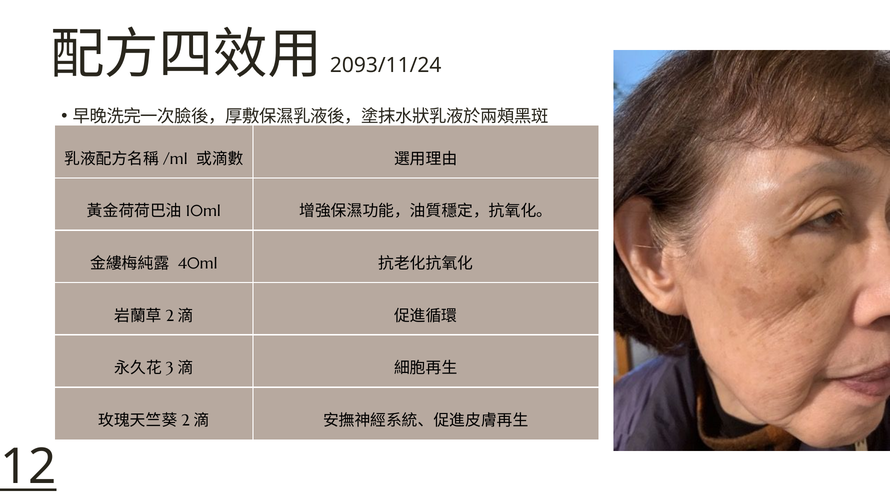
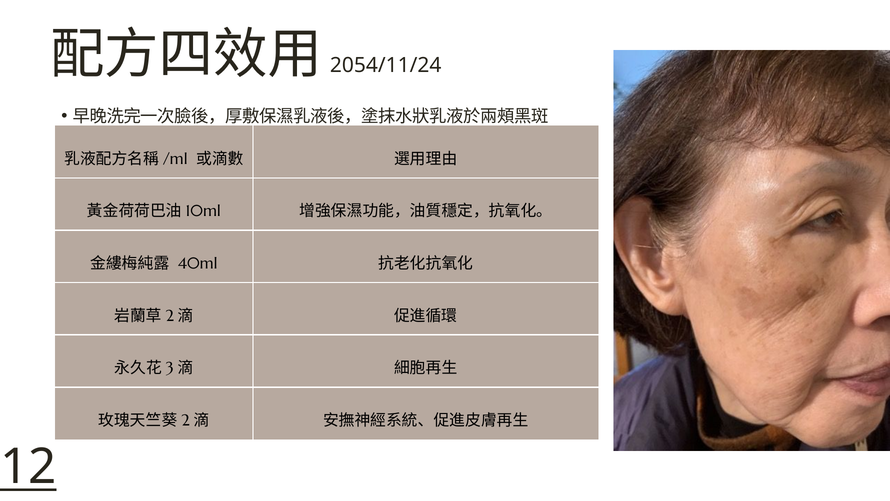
2093/11/24: 2093/11/24 -> 2054/11/24 (386, 65)
